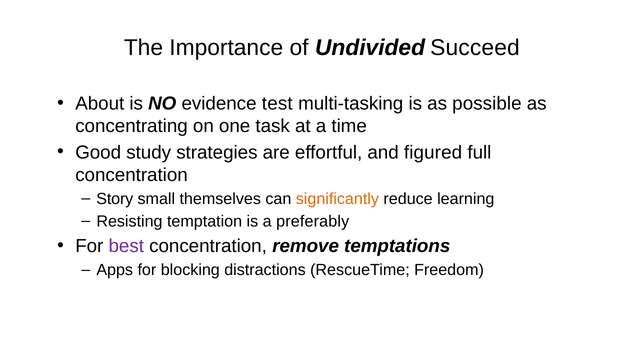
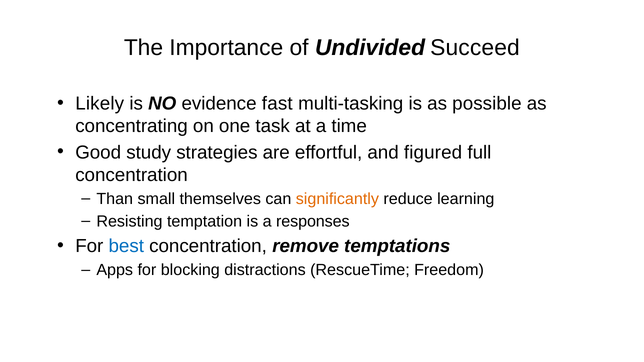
About: About -> Likely (100, 104)
test: test -> fast (277, 104)
Story: Story -> Than (115, 199)
preferably: preferably -> responses (313, 221)
best colour: purple -> blue (126, 246)
